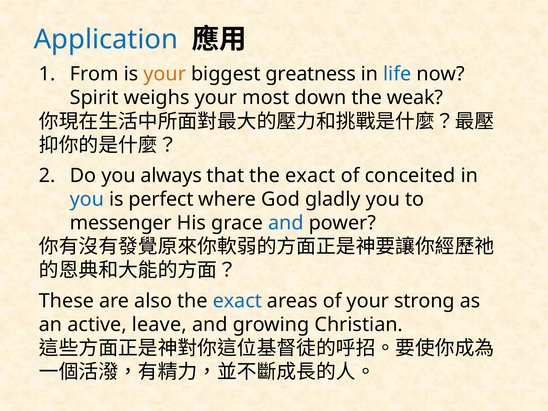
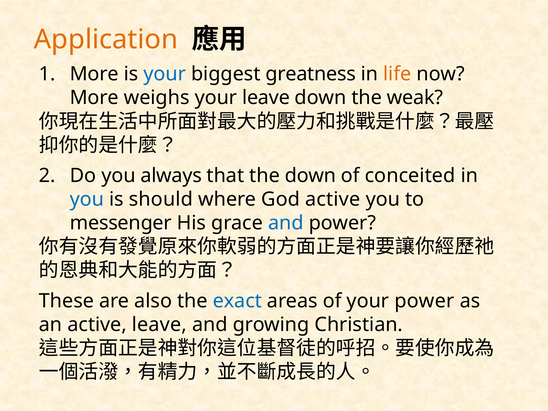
Application colour: blue -> orange (106, 40)
From: From -> More (94, 74)
your colour: orange -> blue (165, 74)
life colour: blue -> orange (397, 74)
Spirit: Spirit -> More (94, 98)
your most: most -> leave (266, 98)
that the exact: exact -> down (310, 175)
perfect: perfect -> should (161, 199)
God gladly: gladly -> active (333, 199)
your strong: strong -> power (424, 301)
